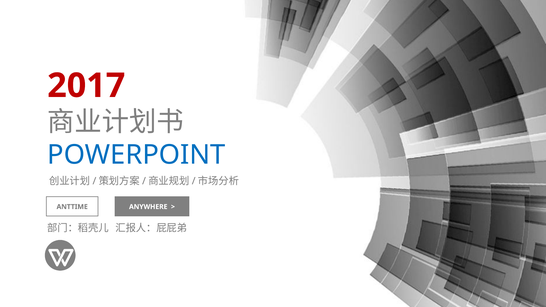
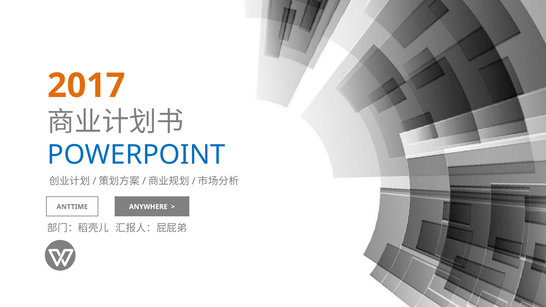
2017 colour: red -> orange (86, 86)
